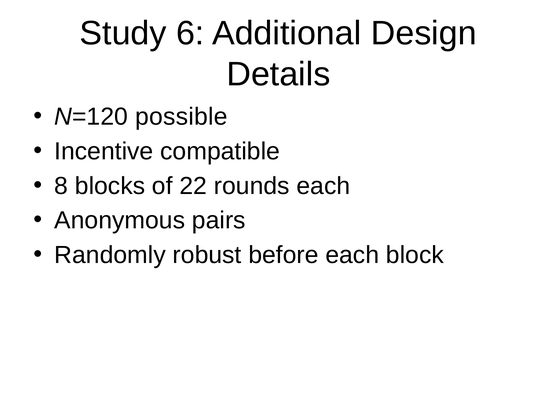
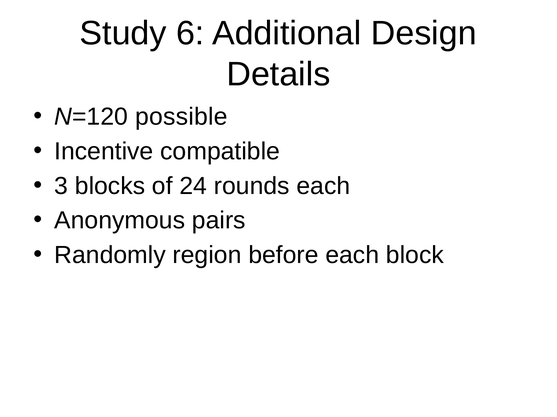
8: 8 -> 3 (61, 186)
22: 22 -> 24 (193, 186)
robust: robust -> region (207, 256)
